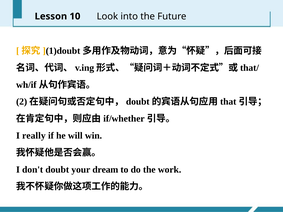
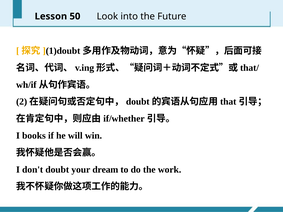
10: 10 -> 50 (75, 16)
really: really -> books (34, 136)
